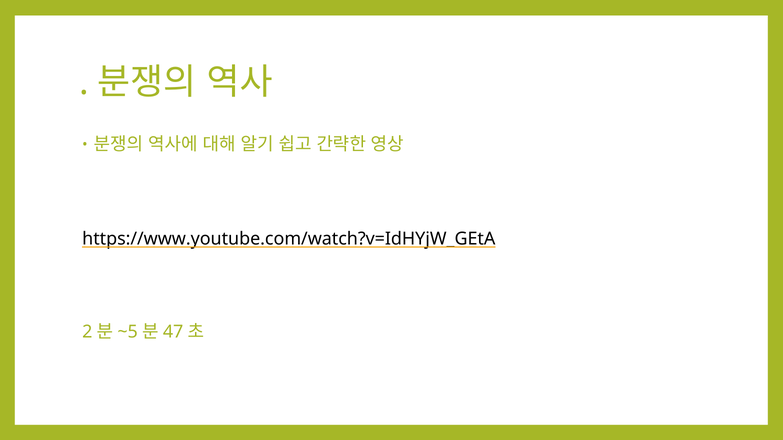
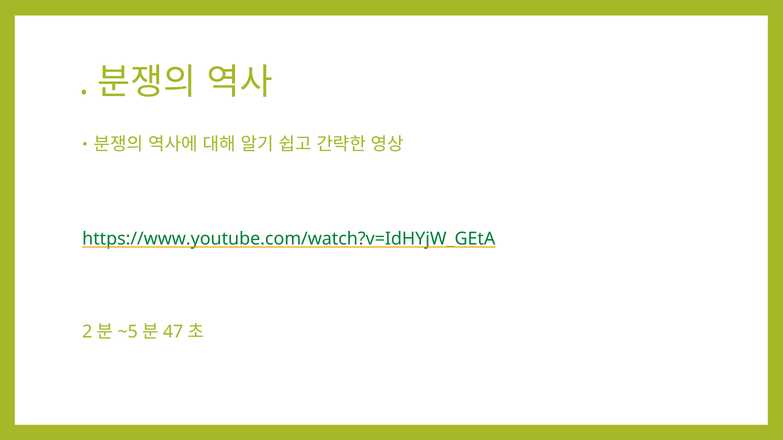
https://www.youtube.com/watch?v=IdHYjW_GEtA colour: black -> green (289, 239)
